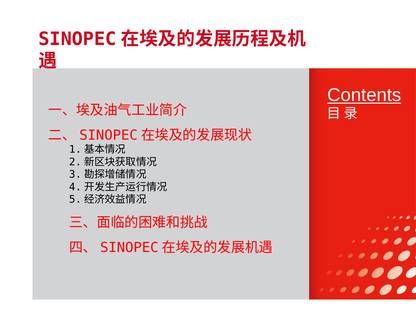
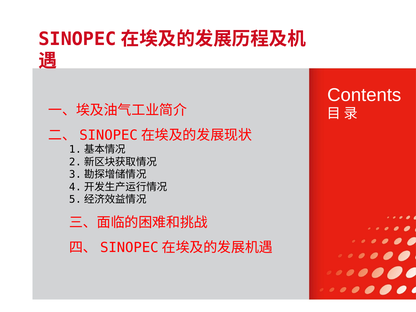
Contents underline: present -> none (364, 95)
